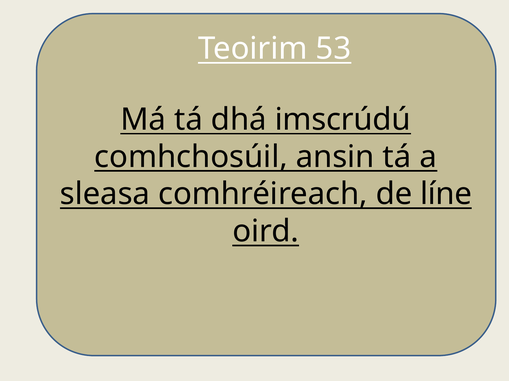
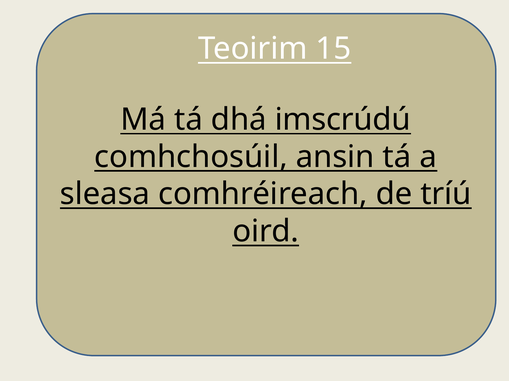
53: 53 -> 15 (333, 49)
líne: líne -> tríú (446, 194)
